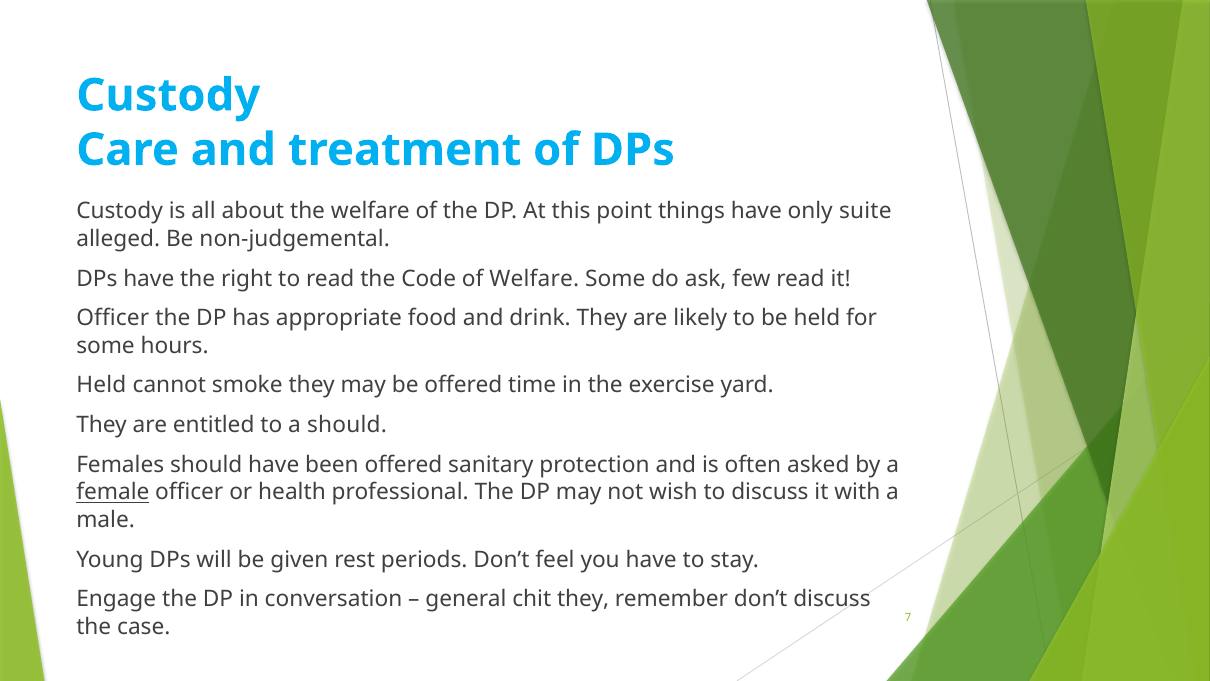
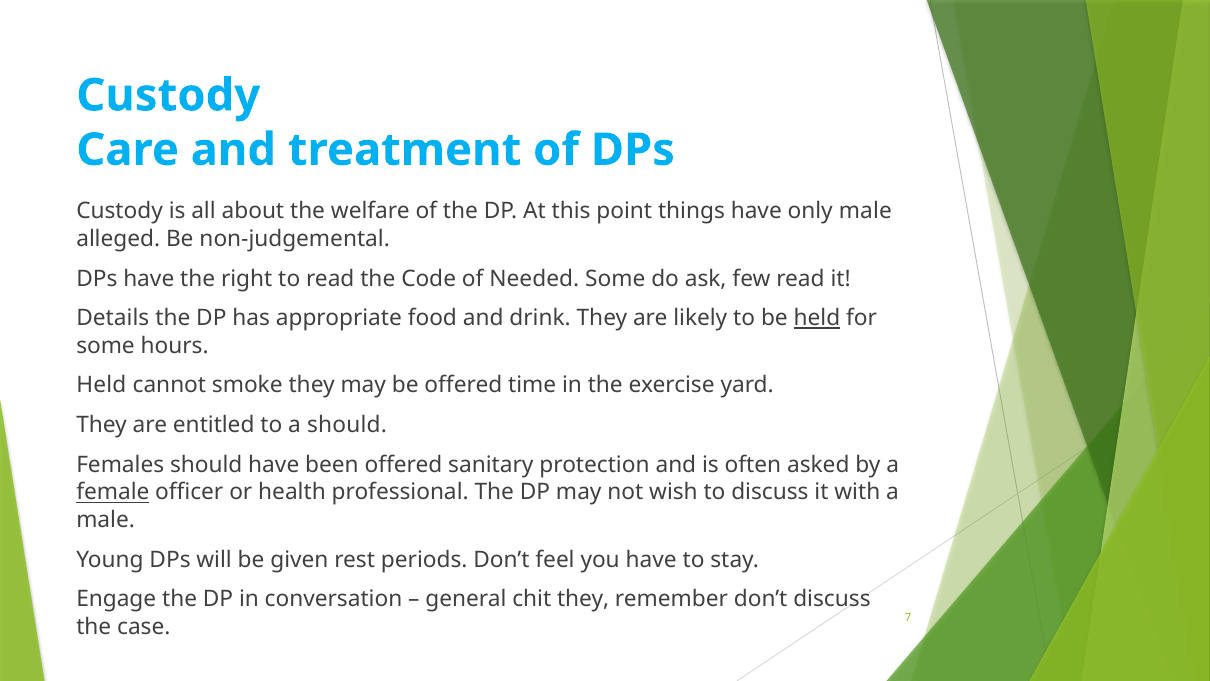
only suite: suite -> male (865, 211)
of Welfare: Welfare -> Needed (534, 278)
Officer: Officer -> Details (113, 318)
held underline: none -> present (817, 318)
